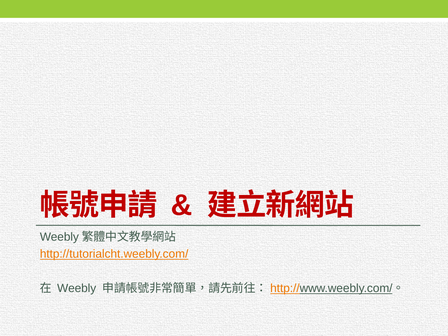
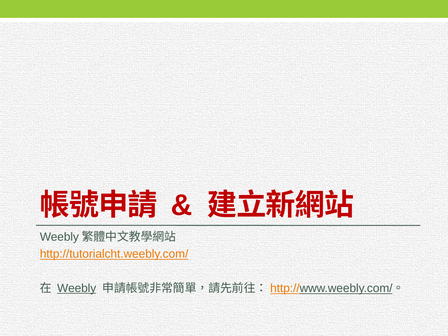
Weebly underline: none -> present (77, 288)
